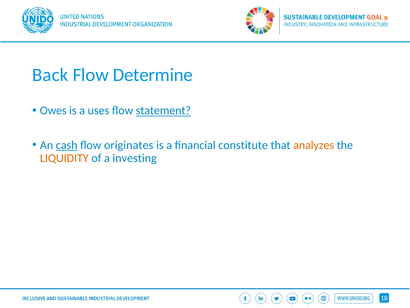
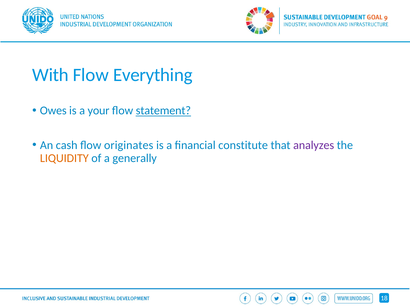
Back: Back -> With (50, 75)
Determine: Determine -> Everything (153, 75)
uses: uses -> your (99, 111)
cash underline: present -> none (67, 145)
analyzes colour: orange -> purple (314, 145)
investing: investing -> generally (135, 158)
